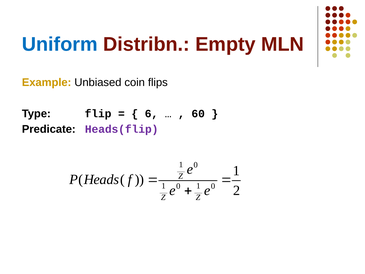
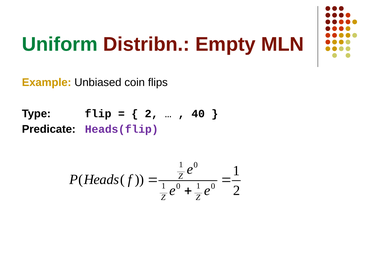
Uniform colour: blue -> green (60, 44)
6: 6 -> 2 (152, 114)
60: 60 -> 40 (198, 114)
